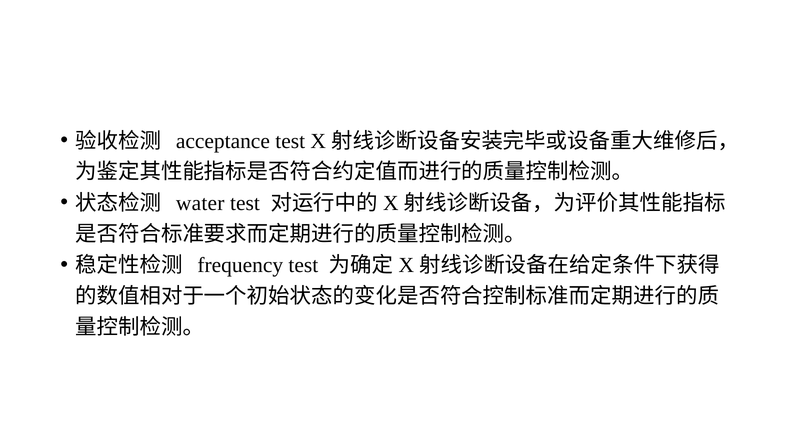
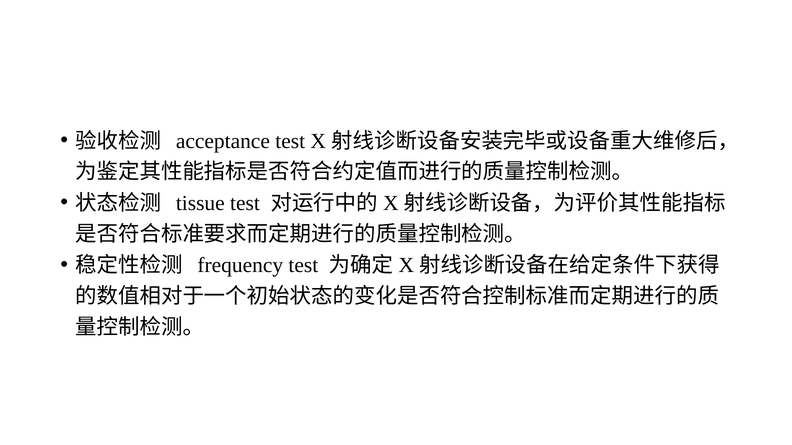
water: water -> tissue (200, 203)
